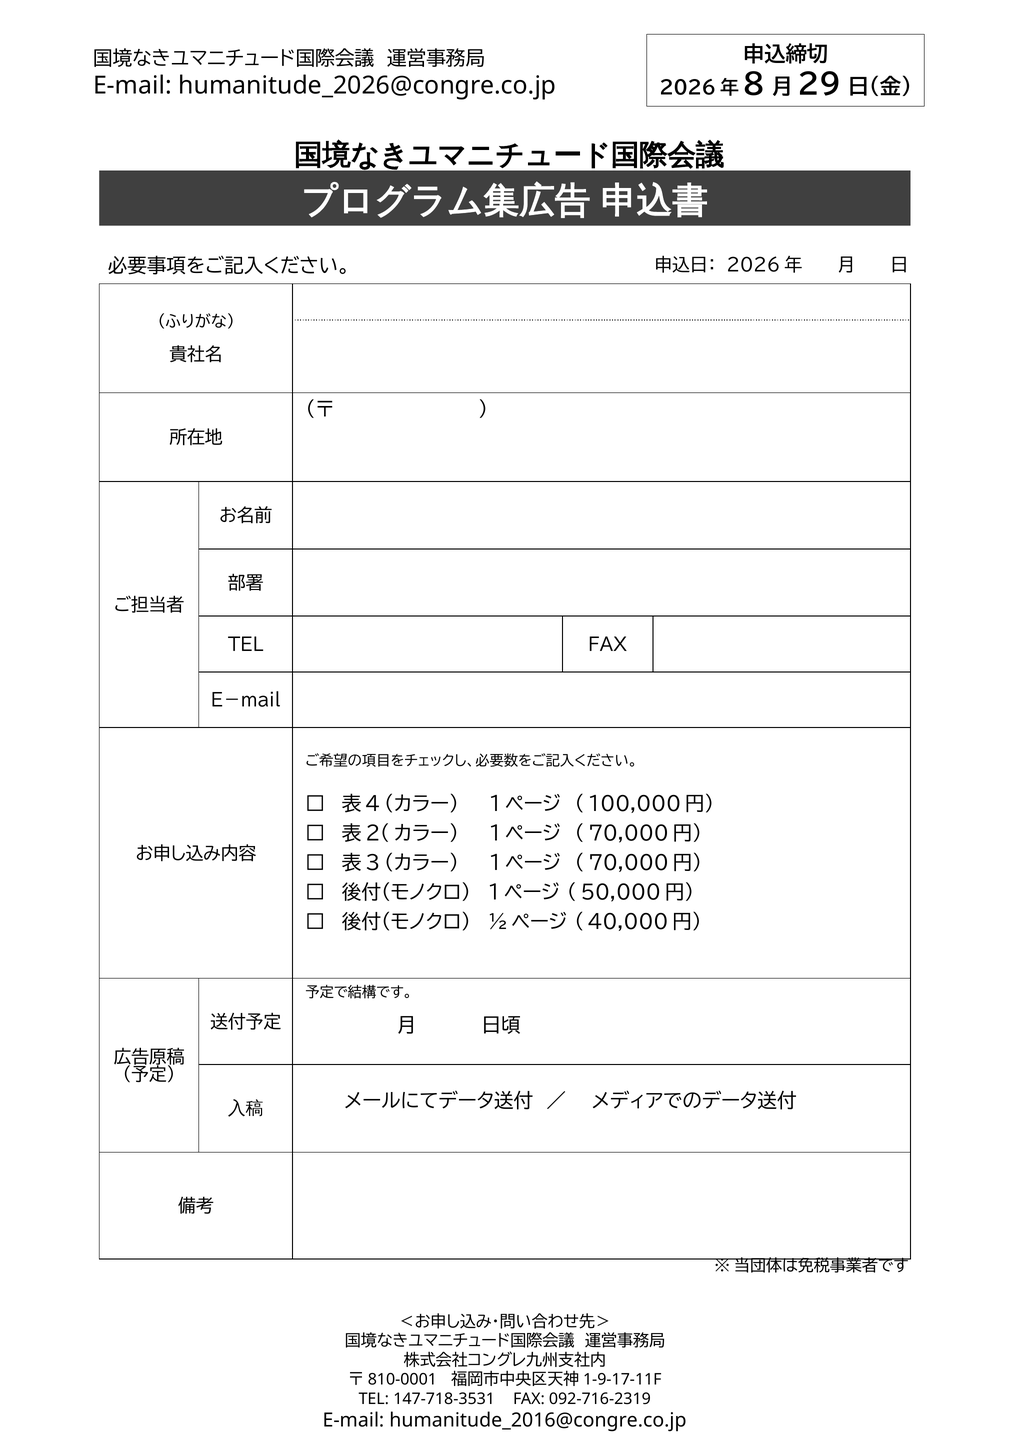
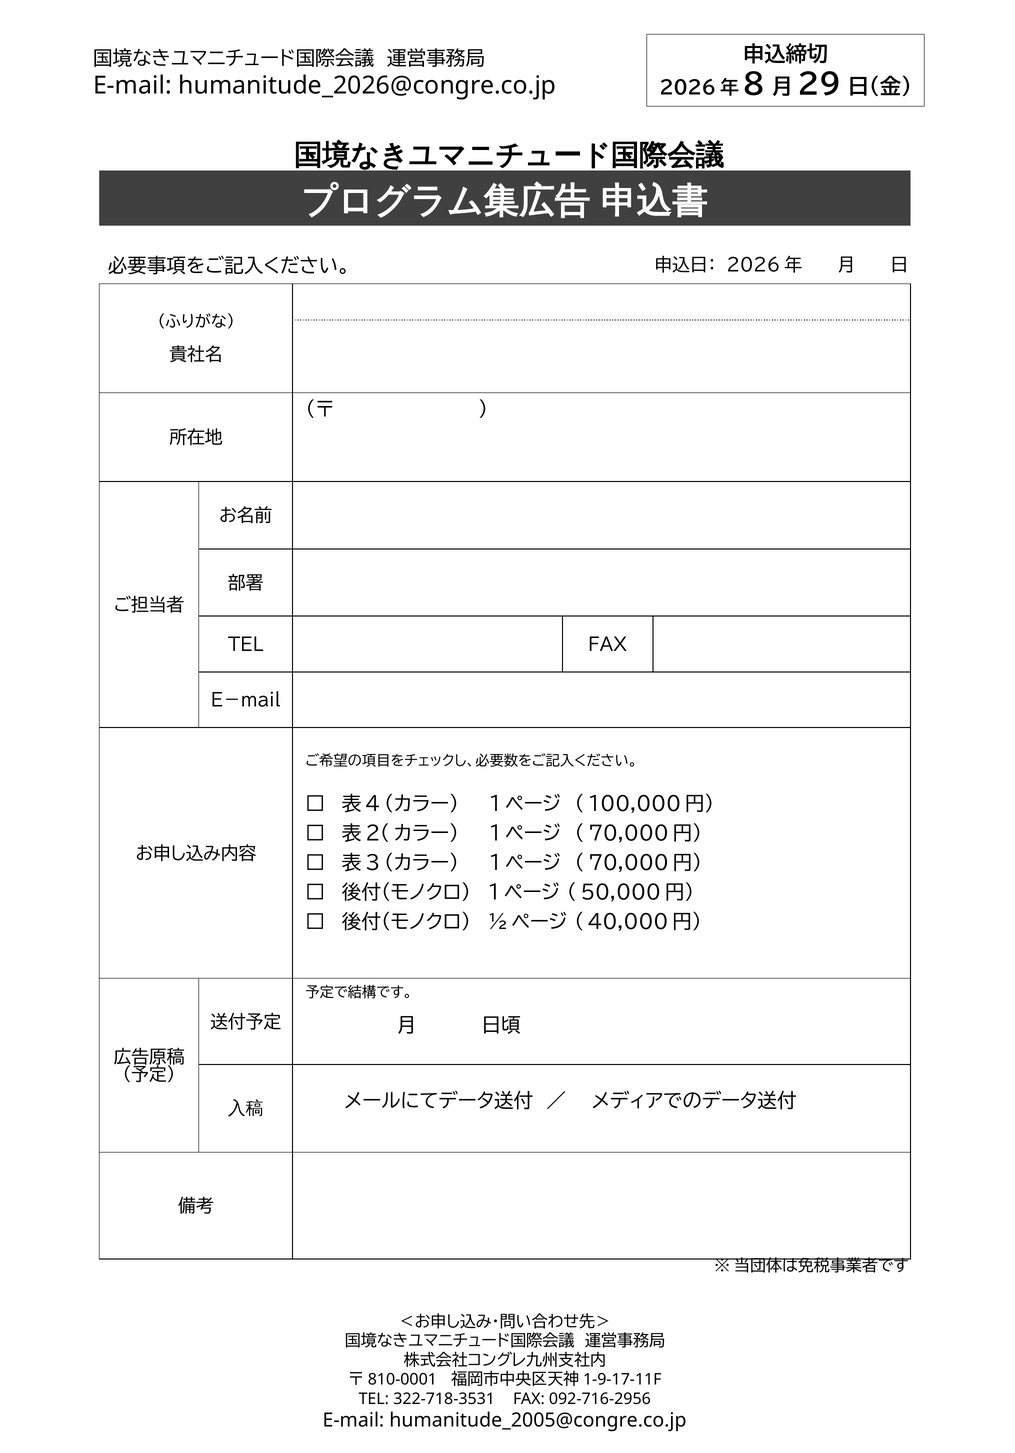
147-718-3531: 147-718-3531 -> 322-718-3531 (444, 1399)
092-716-2319: 092-716-2319 -> 092-716-2956 (600, 1399)
humanitude_2016@congre.co.jp: humanitude_2016@congre.co.jp -> humanitude_2005@congre.co.jp (538, 1421)
